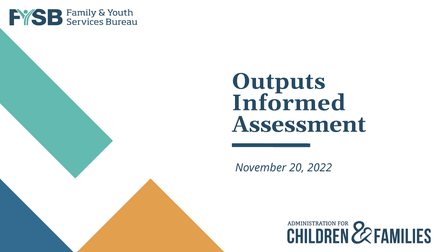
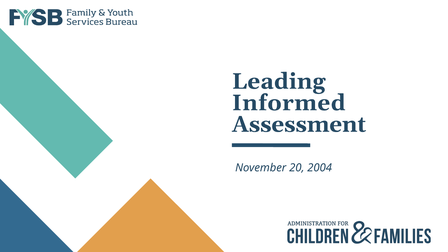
Outputs: Outputs -> Leading (279, 81)
2022: 2022 -> 2004 (320, 168)
